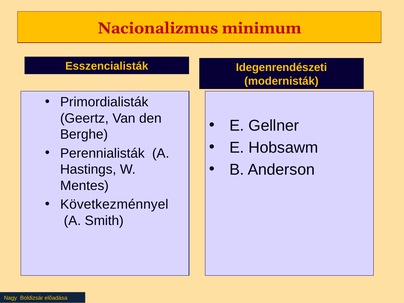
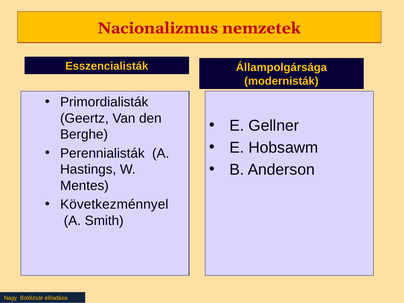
minimum: minimum -> nemzetek (261, 28)
Idegenrendészeti: Idegenrendészeti -> Állampolgársága (281, 68)
